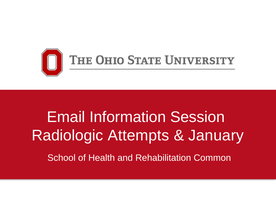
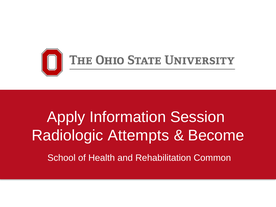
Email: Email -> Apply (66, 117)
January: January -> Become (216, 135)
